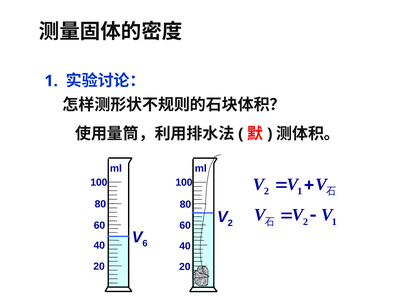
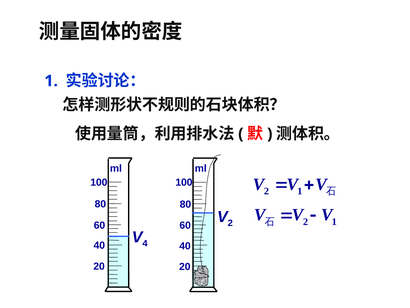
6: 6 -> 4 (145, 243)
